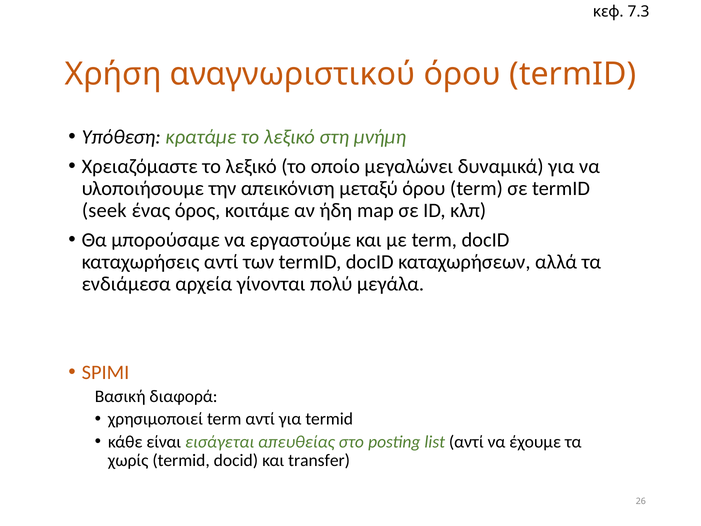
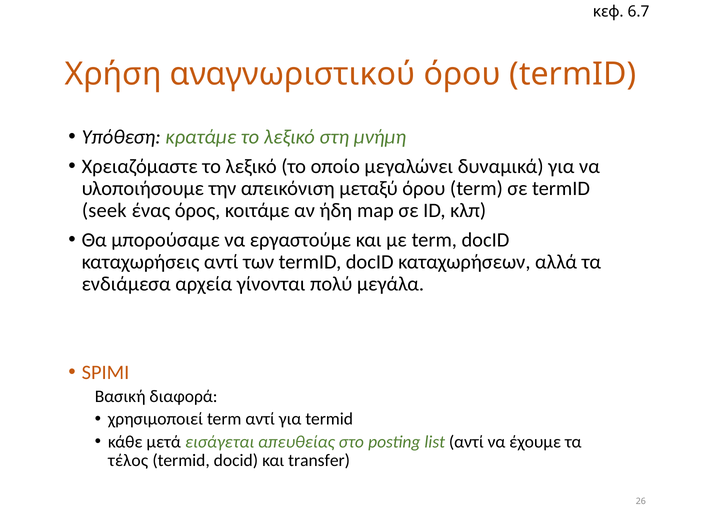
7.3: 7.3 -> 6.7 (639, 11)
είναι: είναι -> μετά (164, 442)
χωρίς: χωρίς -> τέλος (128, 460)
